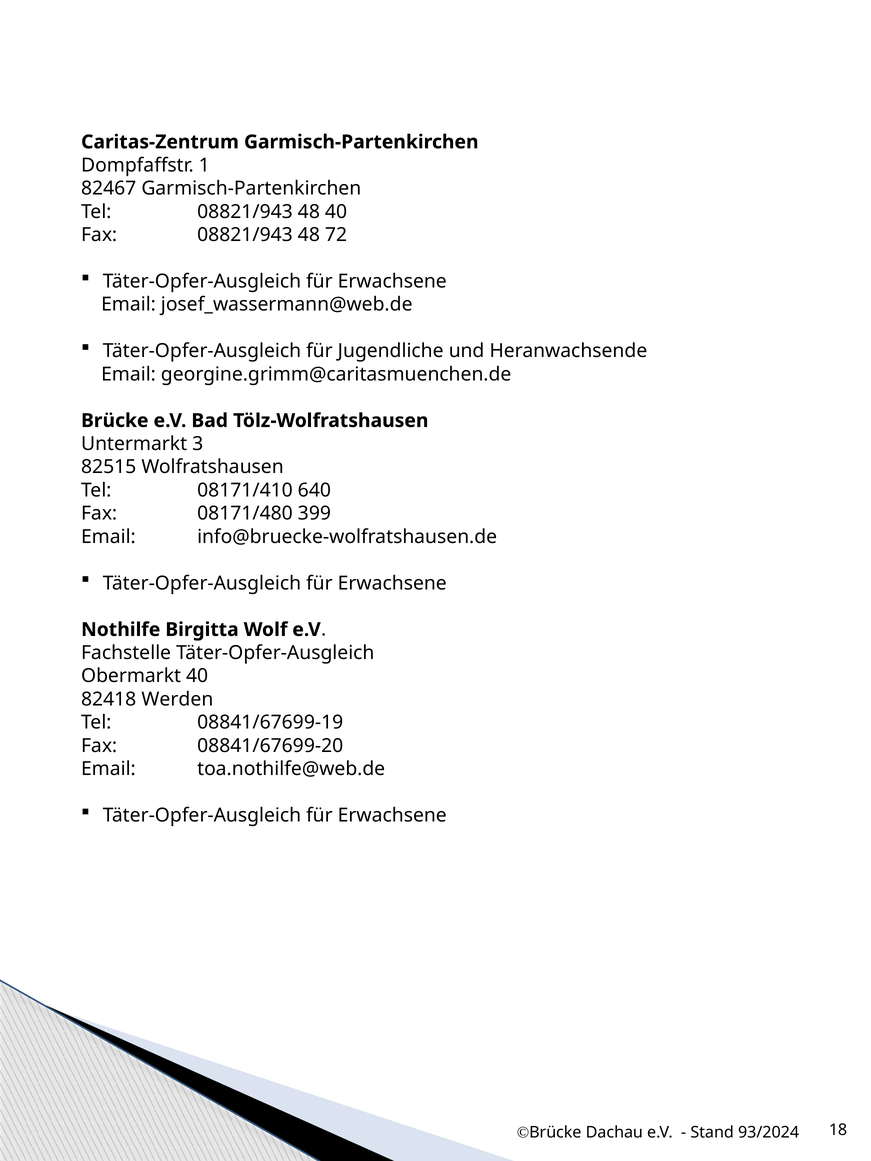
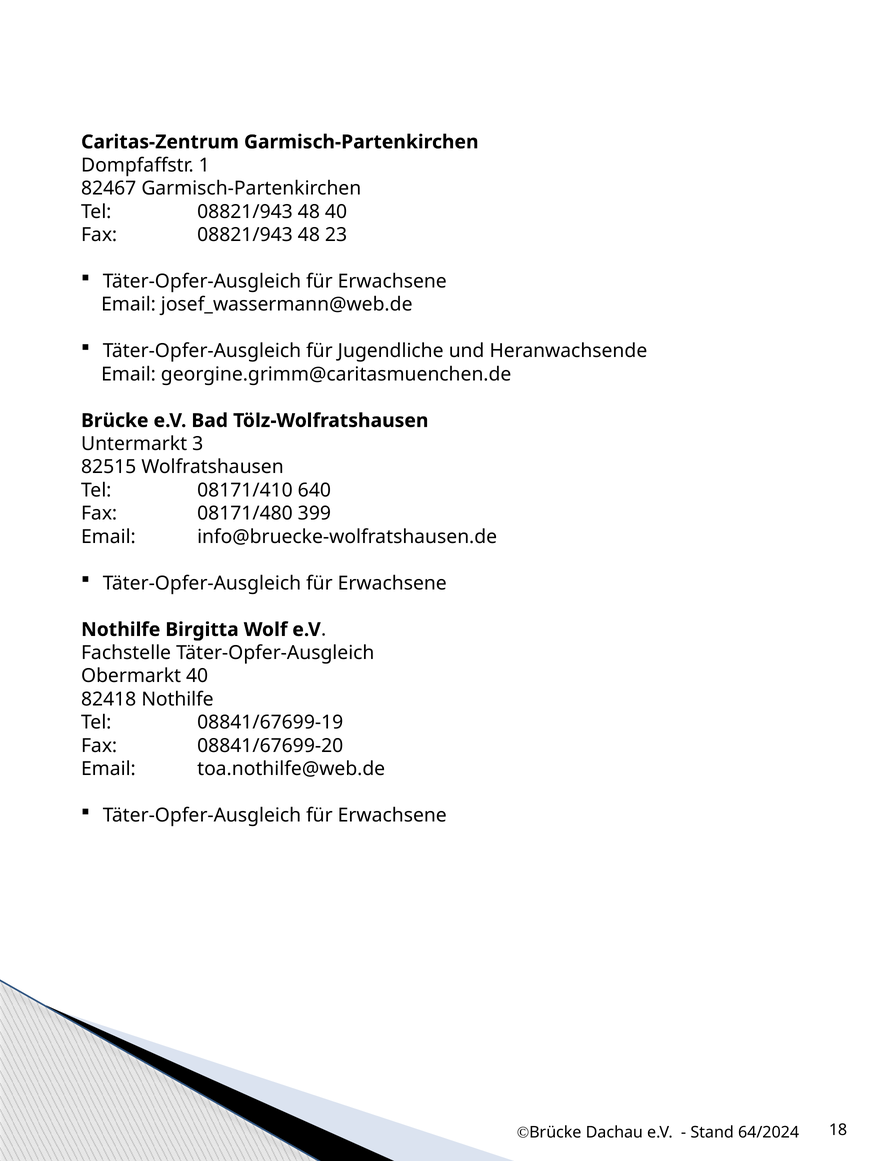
72: 72 -> 23 (336, 235)
82418 Werden: Werden -> Nothilfe (177, 699)
93/2024: 93/2024 -> 64/2024 (769, 1133)
